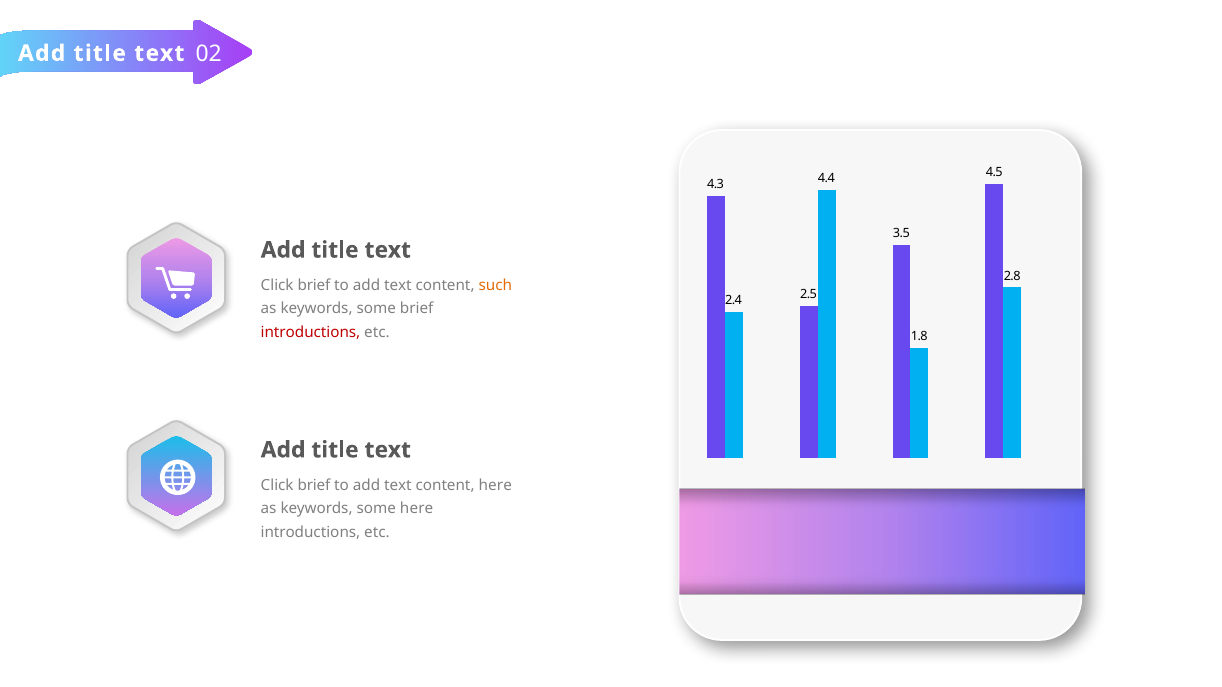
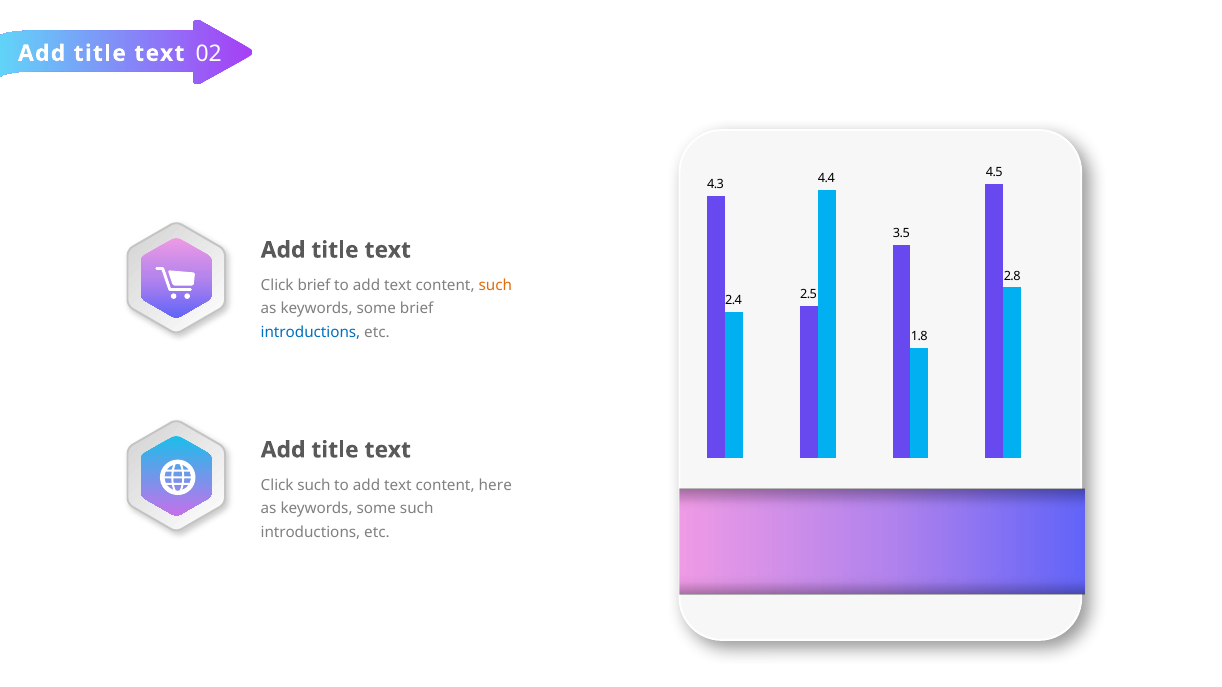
introductions colour: red -> blue (310, 333)
brief: brief -> such (314, 485)
some here: here -> such (417, 509)
